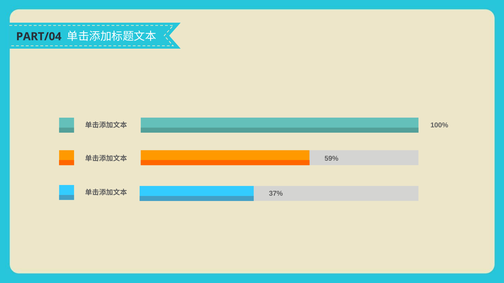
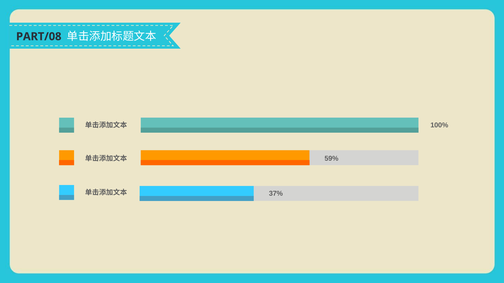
PART/04: PART/04 -> PART/08 (39, 37)
